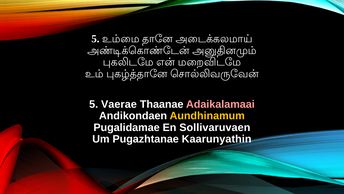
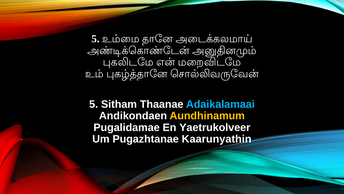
Vaerae: Vaerae -> Sitham (119, 104)
Adaikalamaai colour: pink -> light blue (220, 104)
Sollivaruvaen: Sollivaruvaen -> Yaetrukolveer (215, 127)
